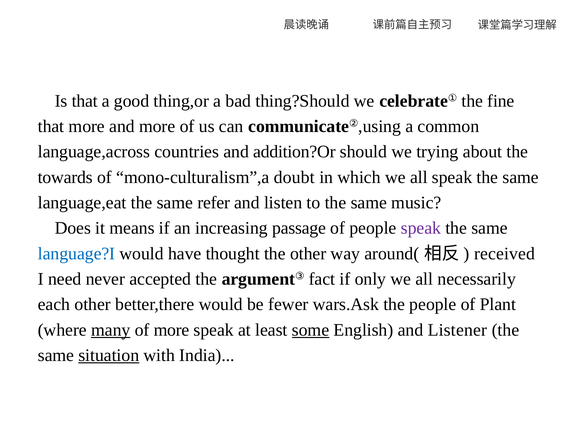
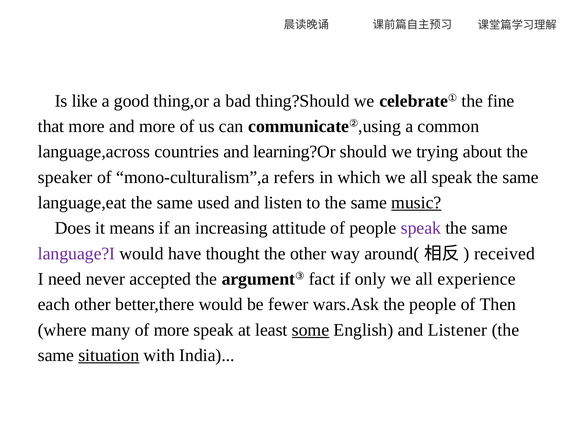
Is that: that -> like (85, 101)
addition?Or: addition?Or -> learning?Or (294, 152)
towards: towards -> speaker (65, 177)
doubt: doubt -> refers (294, 177)
refer: refer -> used (214, 203)
music underline: none -> present (416, 203)
passage: passage -> attitude (299, 228)
language?I colour: blue -> purple (77, 254)
necessarily: necessarily -> experience (477, 279)
Plant: Plant -> Then (498, 305)
many underline: present -> none (111, 330)
